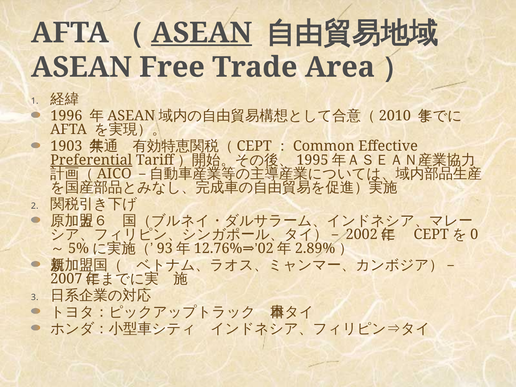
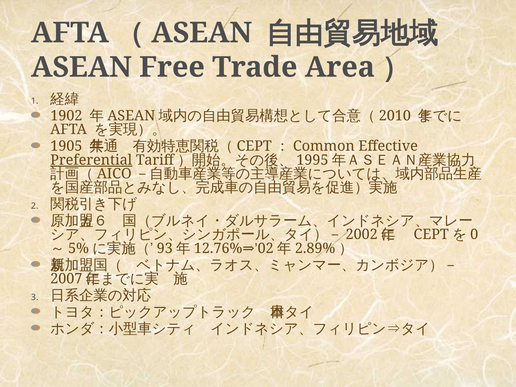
ASEAN underline: present -> none (202, 33)
1996: 1996 -> 1902 (66, 116)
1903: 1903 -> 1905 (66, 146)
